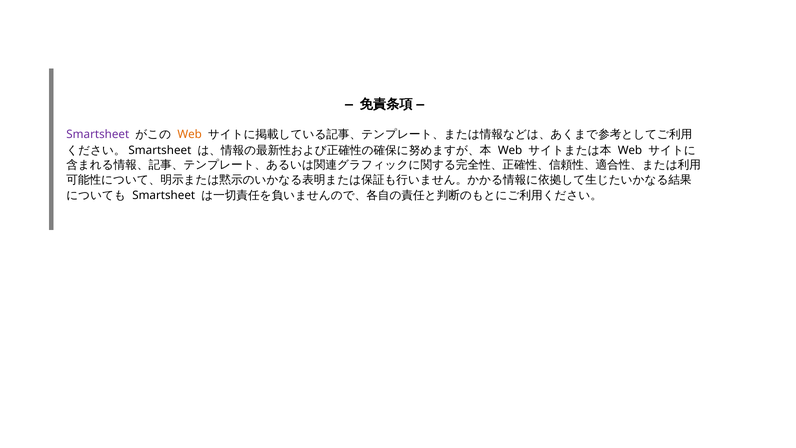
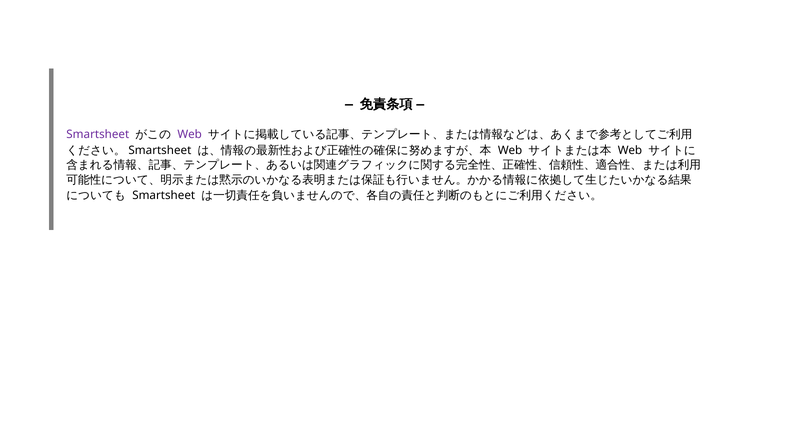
Web colour: orange -> purple (190, 134)
